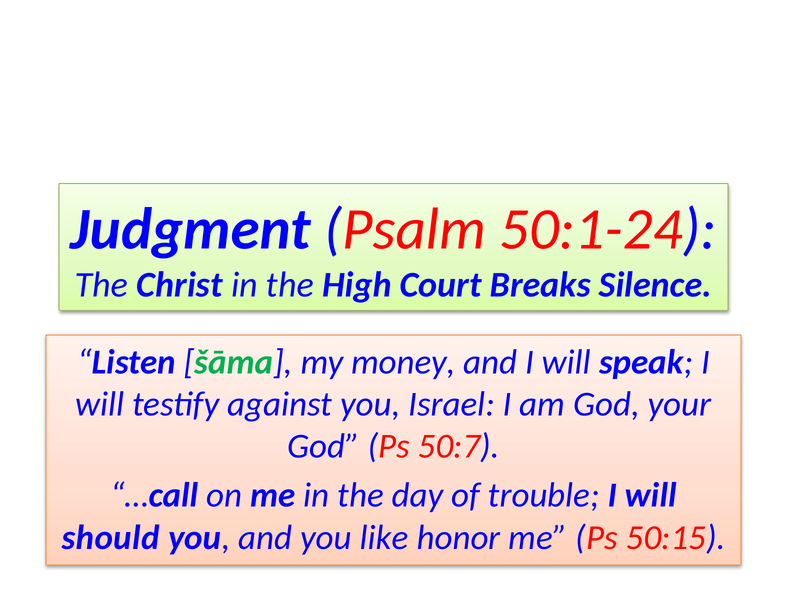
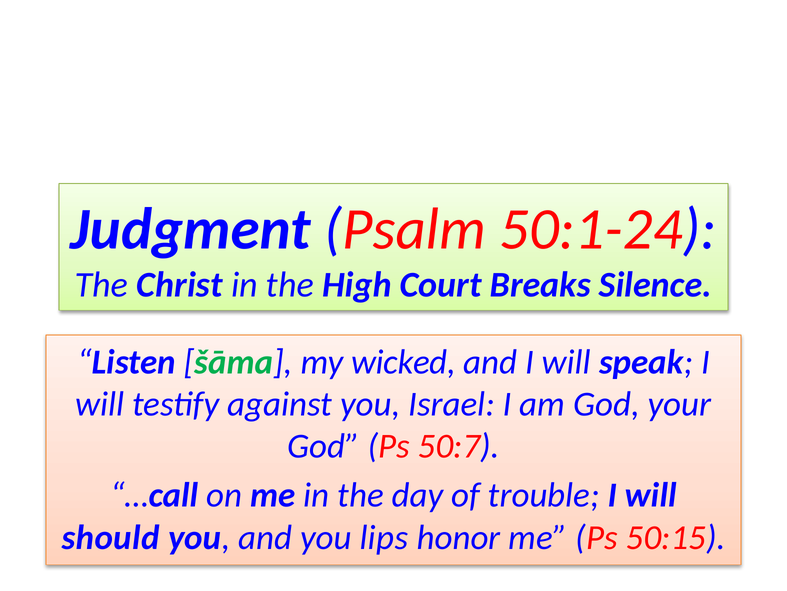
money: money -> wicked (403, 362)
like: like -> lips (384, 537)
